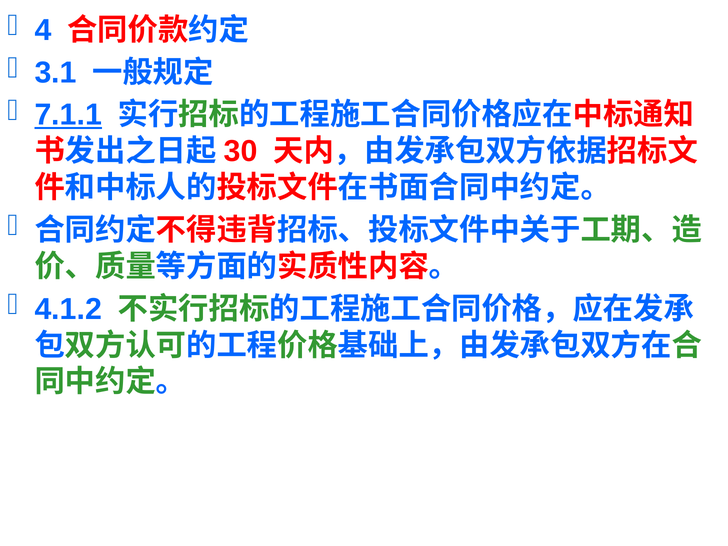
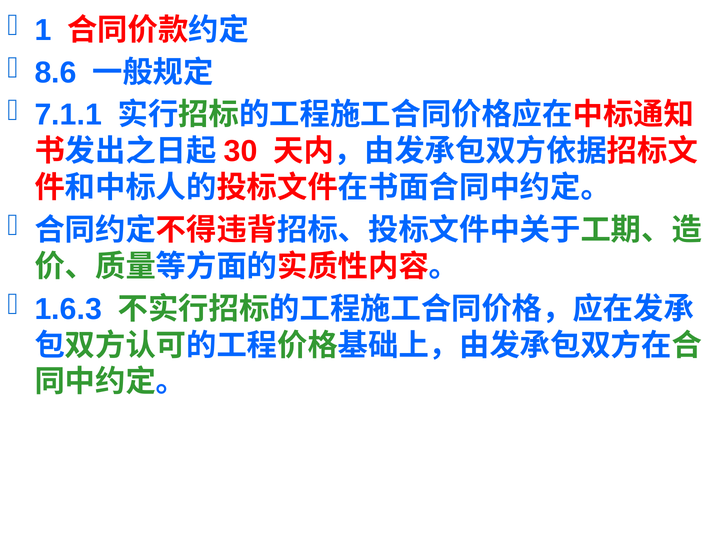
4: 4 -> 1 (43, 30)
3.1: 3.1 -> 8.6 (56, 73)
7.1.1 underline: present -> none (68, 115)
4.1.2: 4.1.2 -> 1.6.3 (68, 309)
